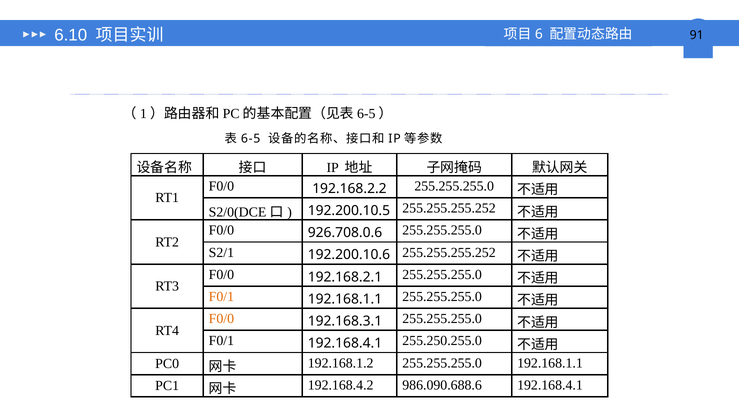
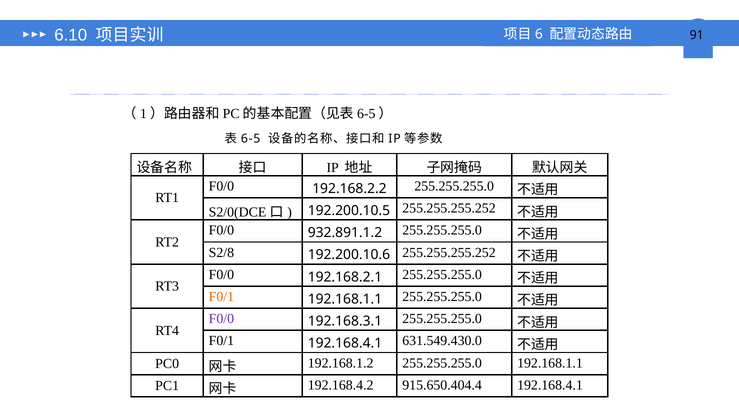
926.708.0.6: 926.708.0.6 -> 932.891.1.2 (345, 233)
S2/1: S2/1 -> S2/8 (221, 253)
F0/0 colour: orange -> purple (221, 319)
255.250.255.0: 255.250.255.0 -> 631.549.430.0 (442, 341)
986.090.688.6: 986.090.688.6 -> 915.650.404.4 (442, 386)
